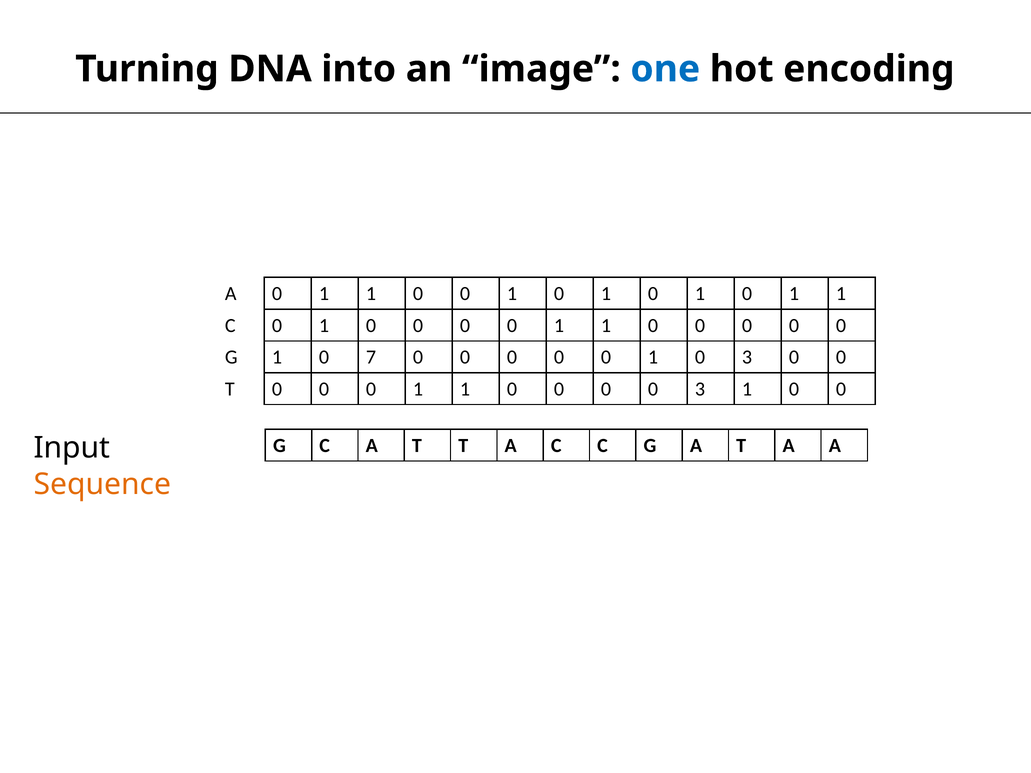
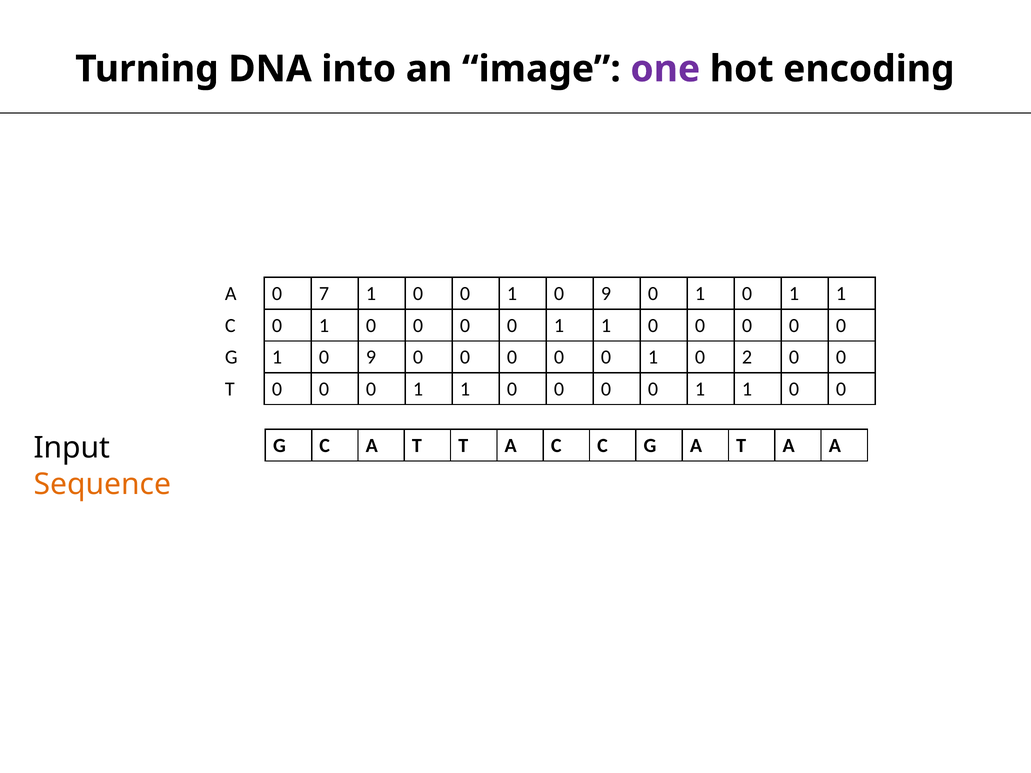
one colour: blue -> purple (665, 69)
A 0 1: 1 -> 7 (324, 294)
1: 1 -> 9 (606, 294)
G 1 0 7: 7 -> 9 (371, 357)
1 0 3: 3 -> 2 (747, 357)
3: 3 -> 1 (700, 389)
